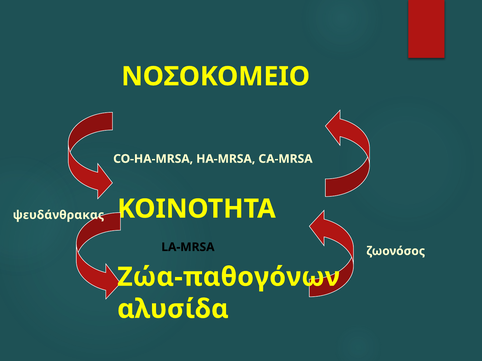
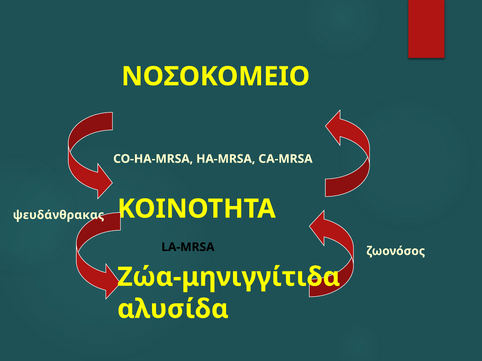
Ζώα-παθογόνων: Ζώα-παθογόνων -> Ζώα-μηνιγγίτιδα (229, 277)
